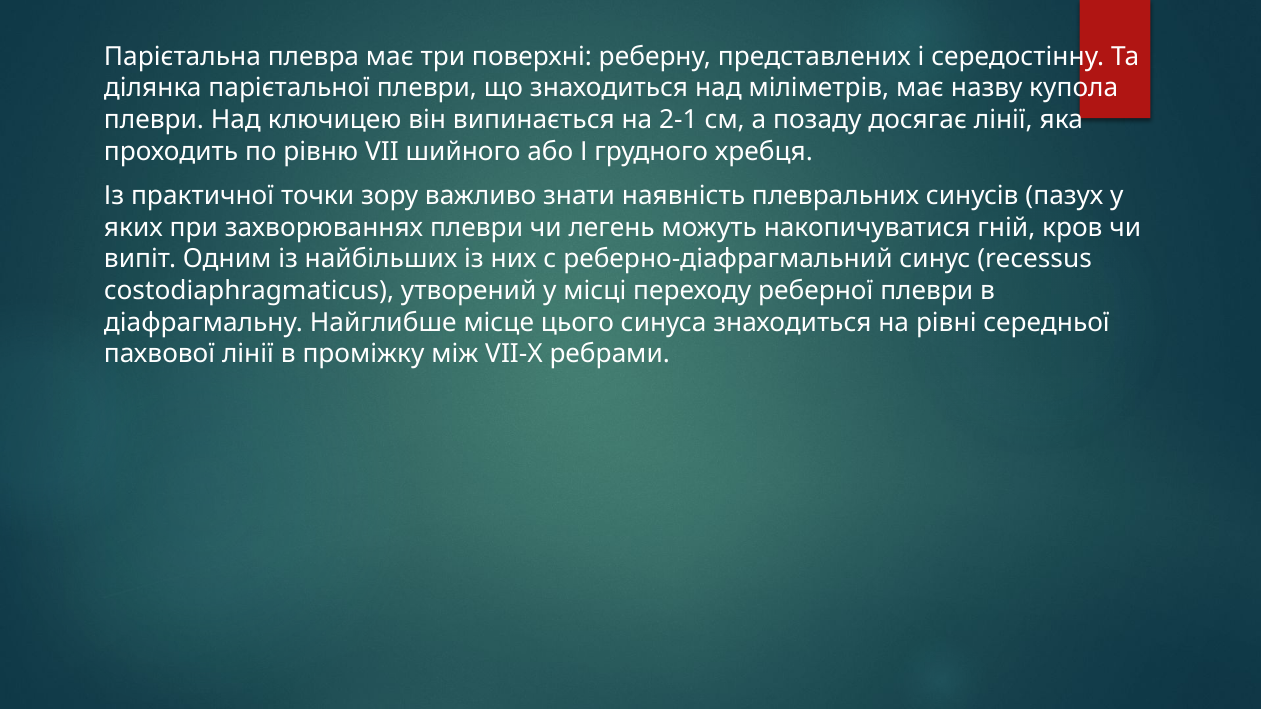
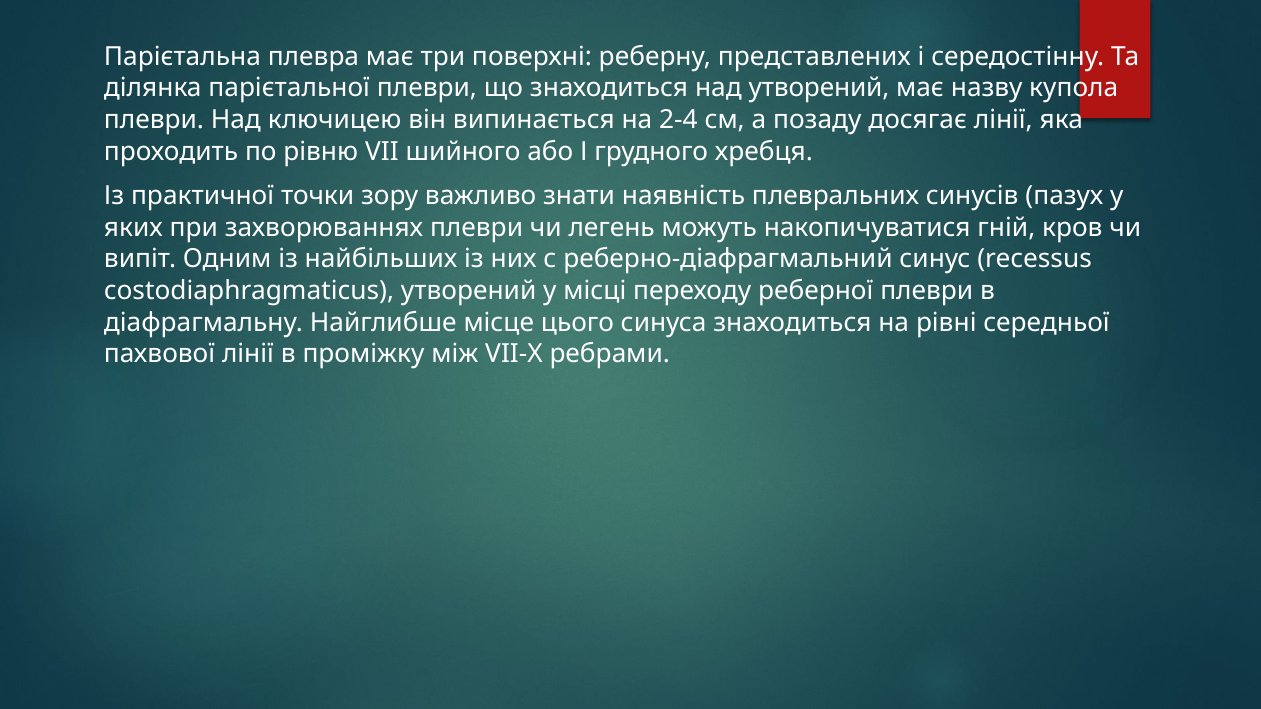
над міліметрів: міліметрів -> утворений (819, 88)
2-1: 2-1 -> 2-4 (678, 120)
